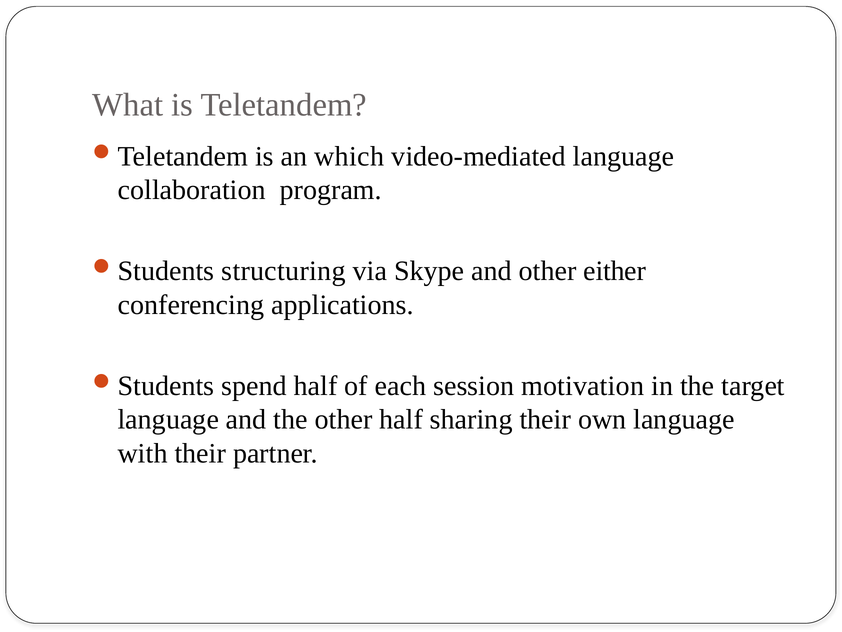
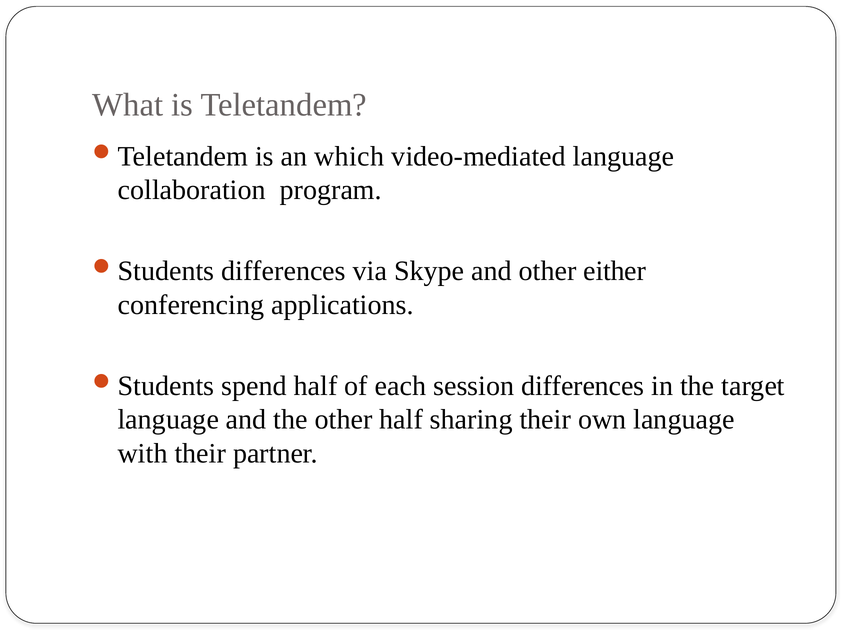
structuring: structuring -> differences (284, 271)
session motivation: motivation -> differences (583, 386)
